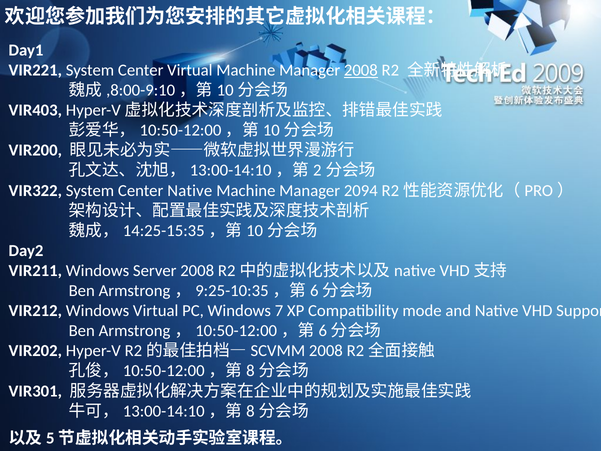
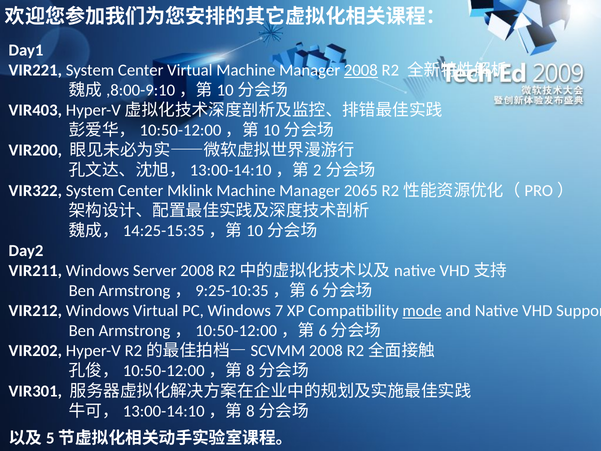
Center Native: Native -> Mklink (190, 190)
2094: 2094 -> 2065 (361, 190)
mode underline: none -> present (422, 311)
